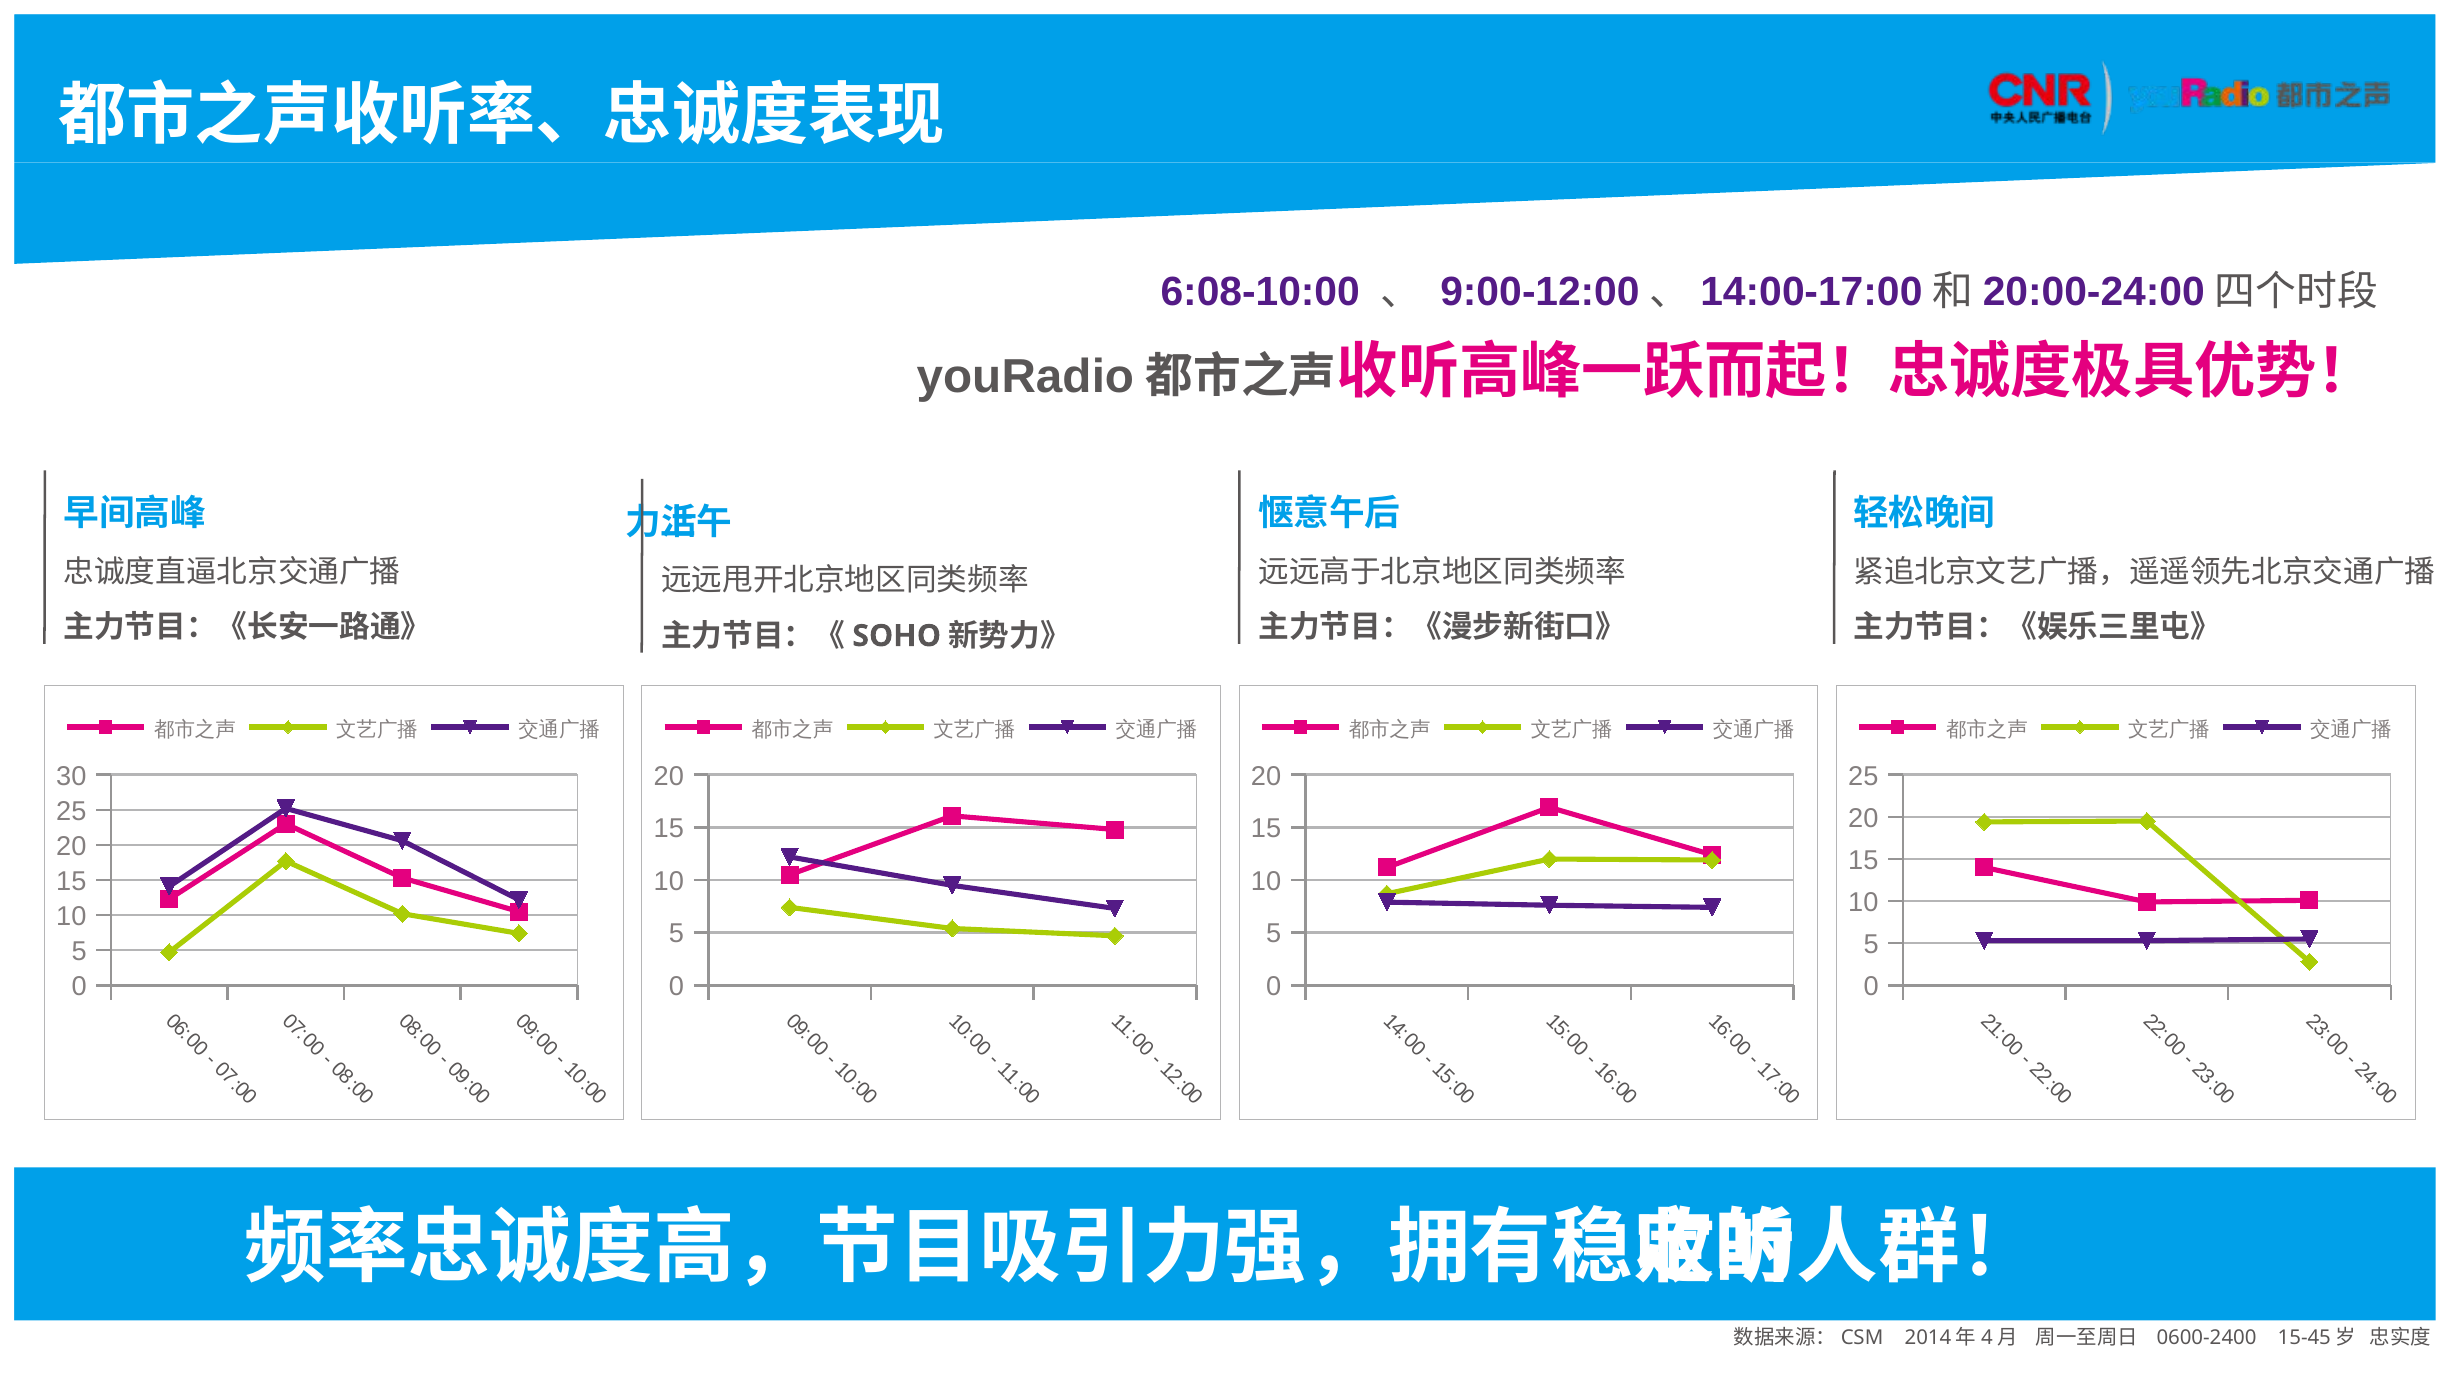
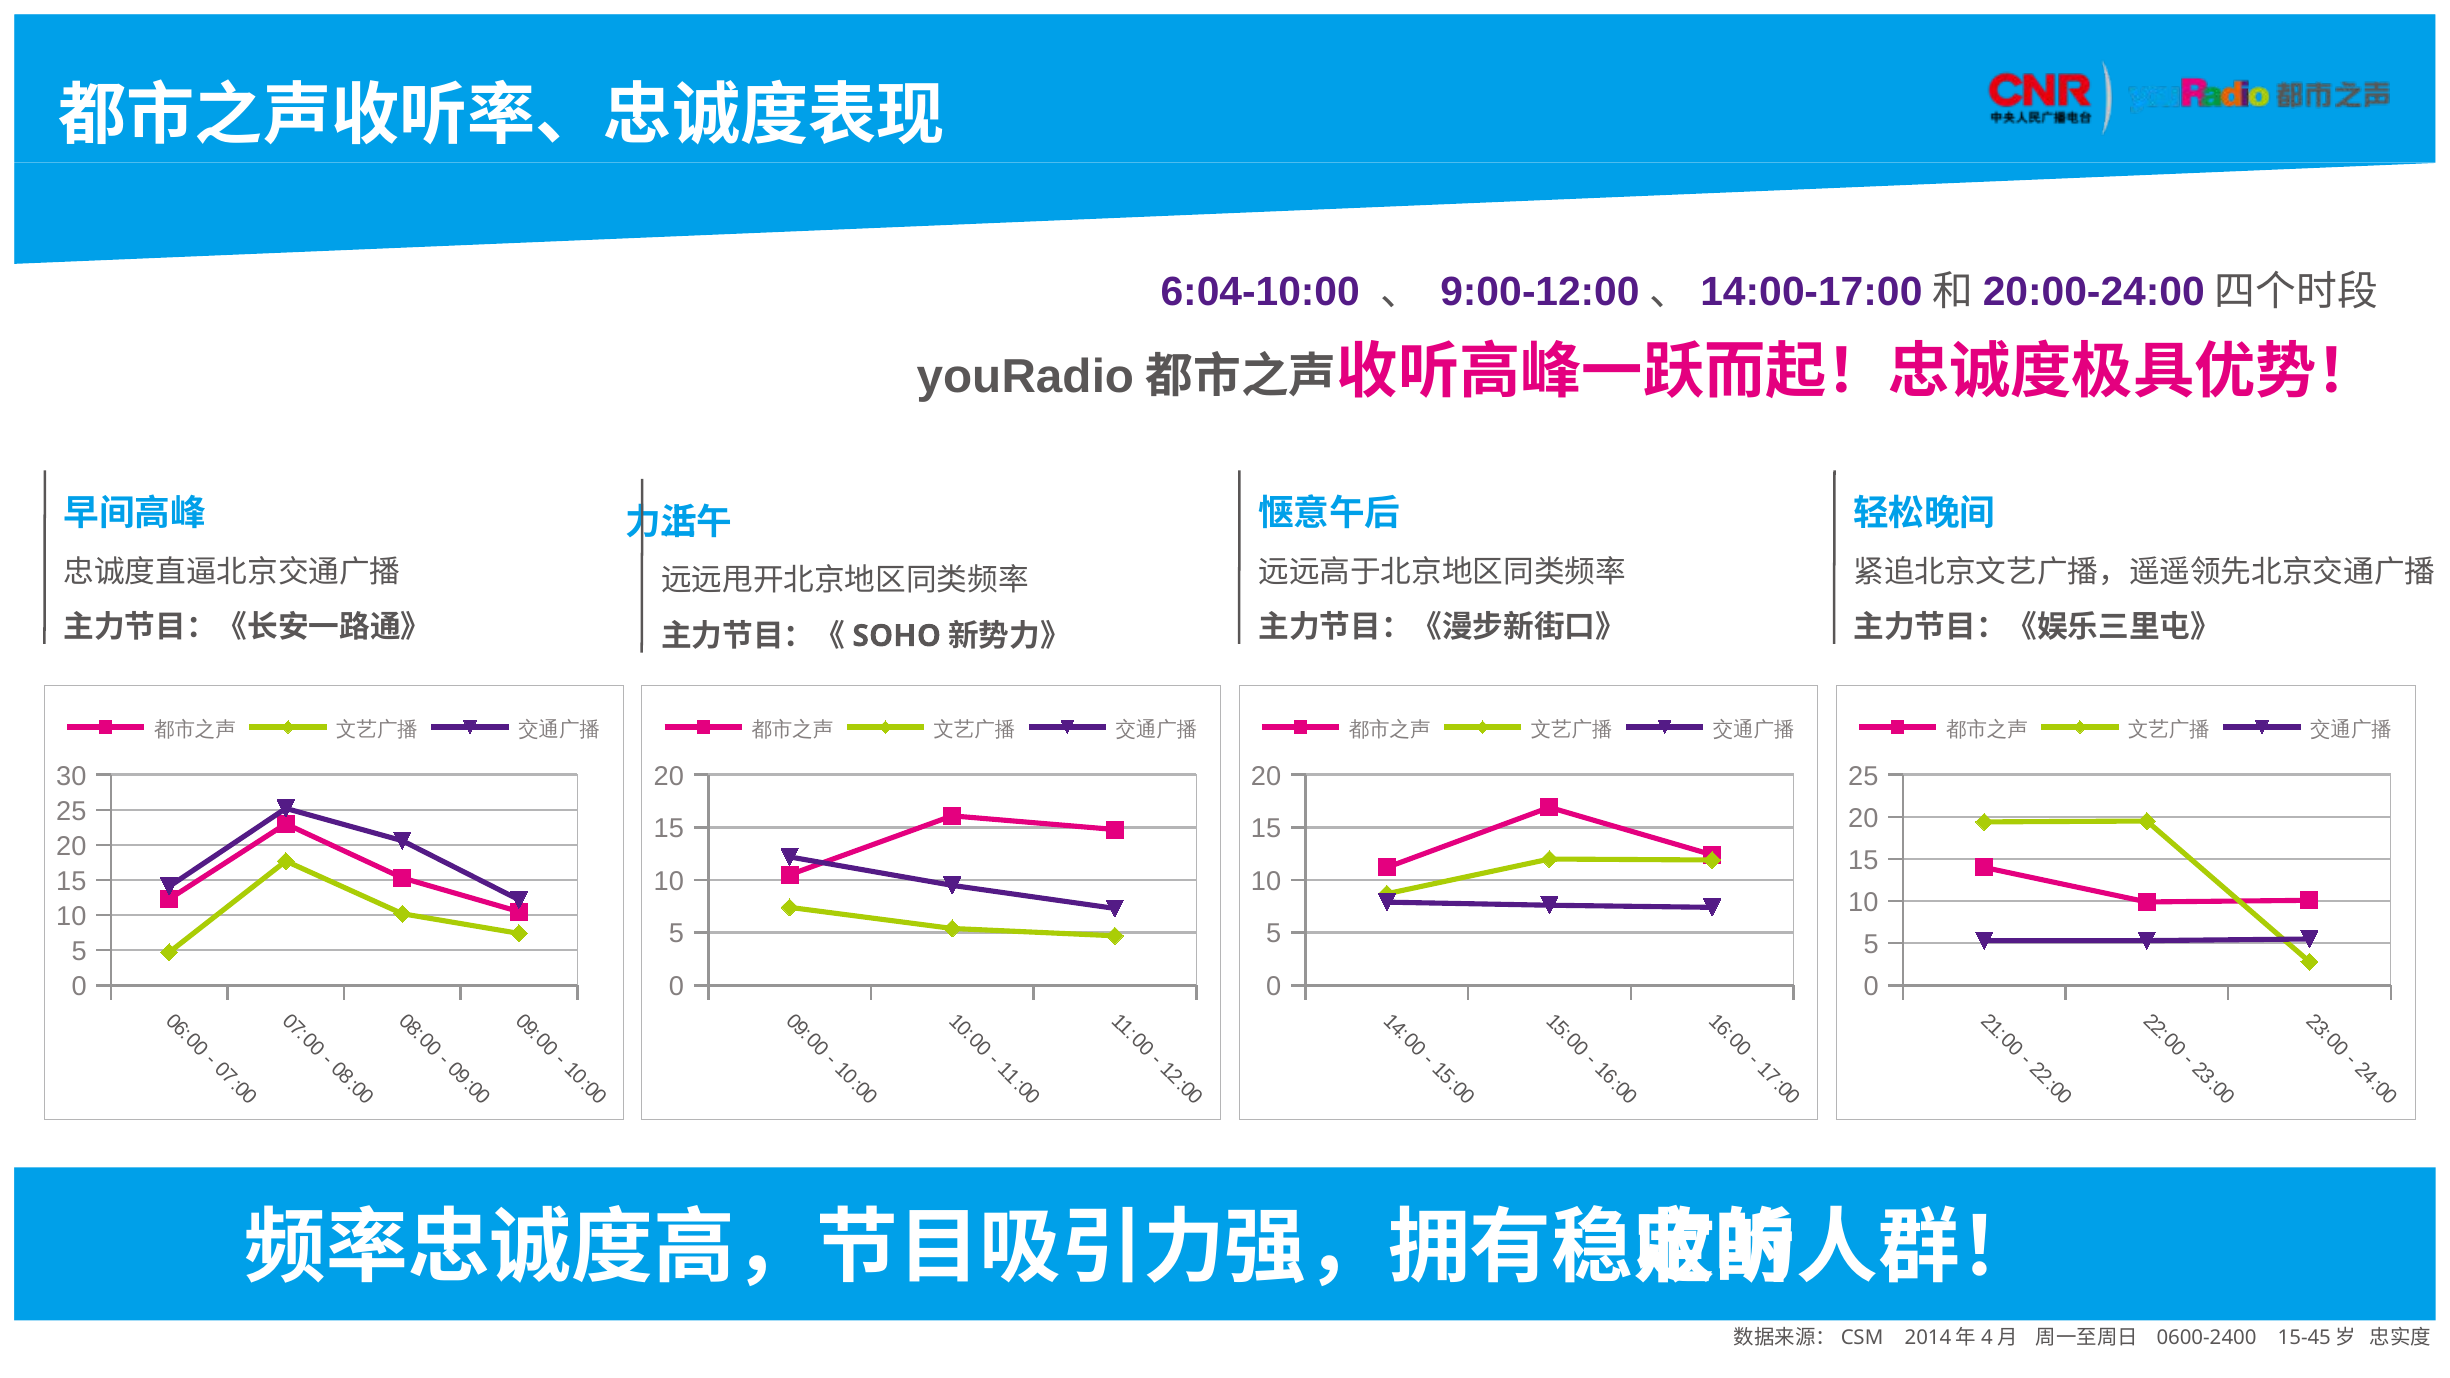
6:08-10:00: 6:08-10:00 -> 6:04-10:00 (1260, 292)
